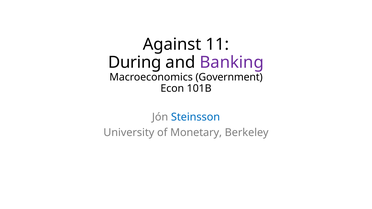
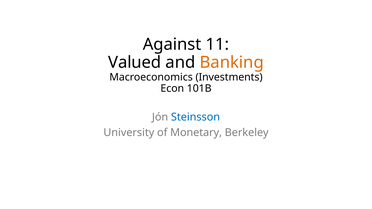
During: During -> Valued (135, 63)
Banking colour: purple -> orange (232, 63)
Government: Government -> Investments (229, 77)
